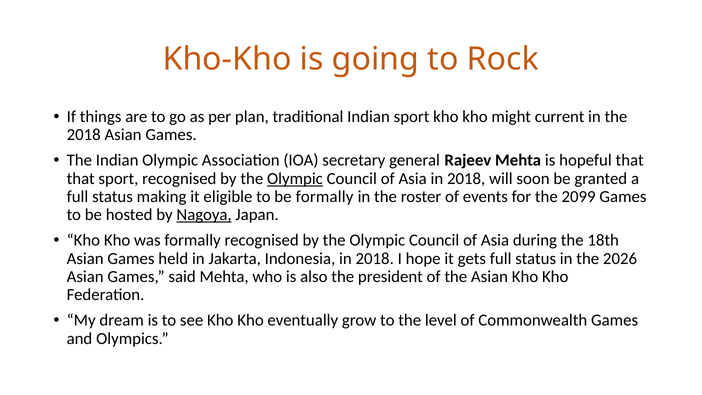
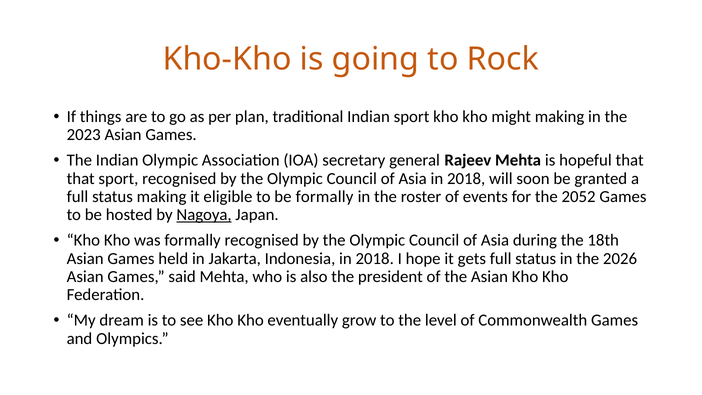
might current: current -> making (560, 117)
2018: 2018 -> 2023 (84, 135)
Olympic underline: present -> none (295, 179)
2099: 2099 -> 2052 (579, 197)
